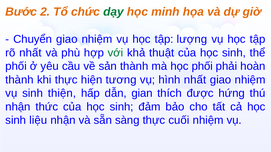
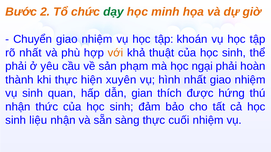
lượng: lượng -> khoán (192, 39)
với colour: green -> orange (116, 53)
phối: phối -> phải (16, 66)
sản thành: thành -> phạm (134, 66)
học phối: phối -> ngại (202, 66)
tương: tương -> xuyên (121, 80)
thiện: thiện -> quan (62, 93)
